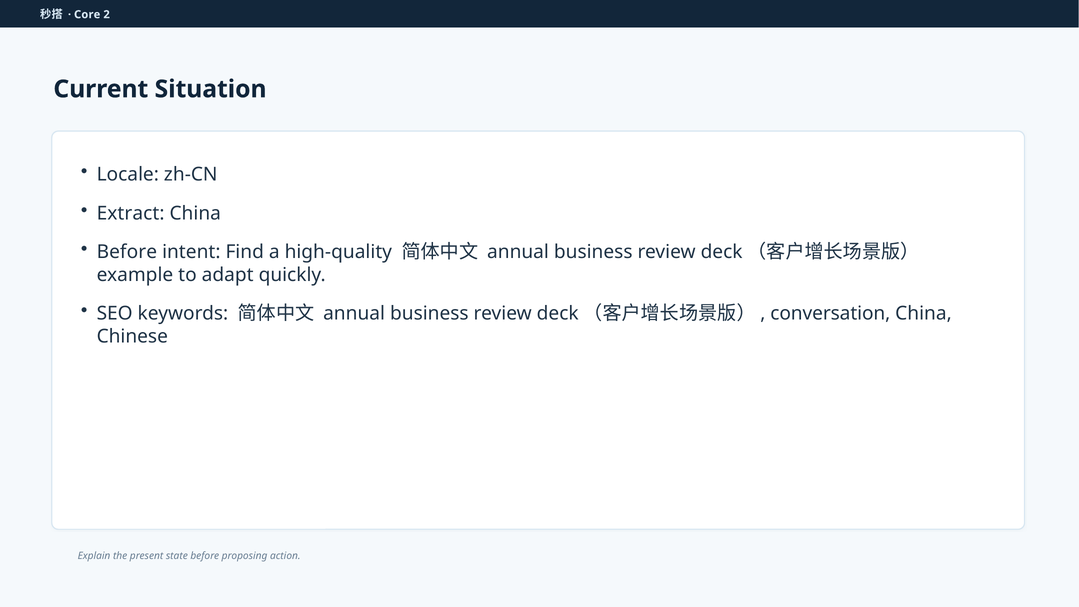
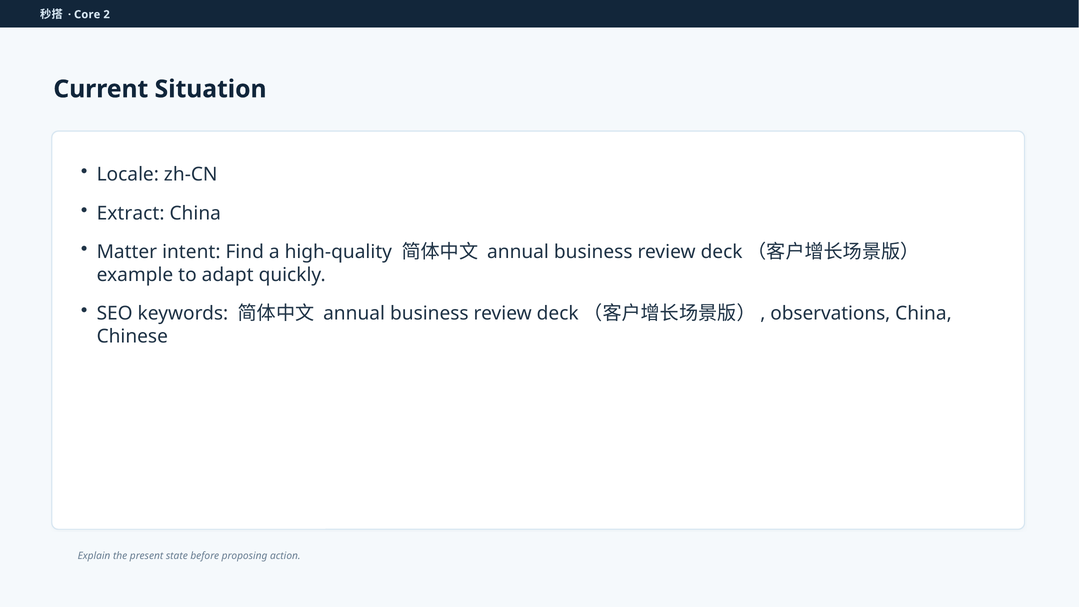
Before: Before -> Matter (127, 252)
conversation: conversation -> observations (830, 314)
